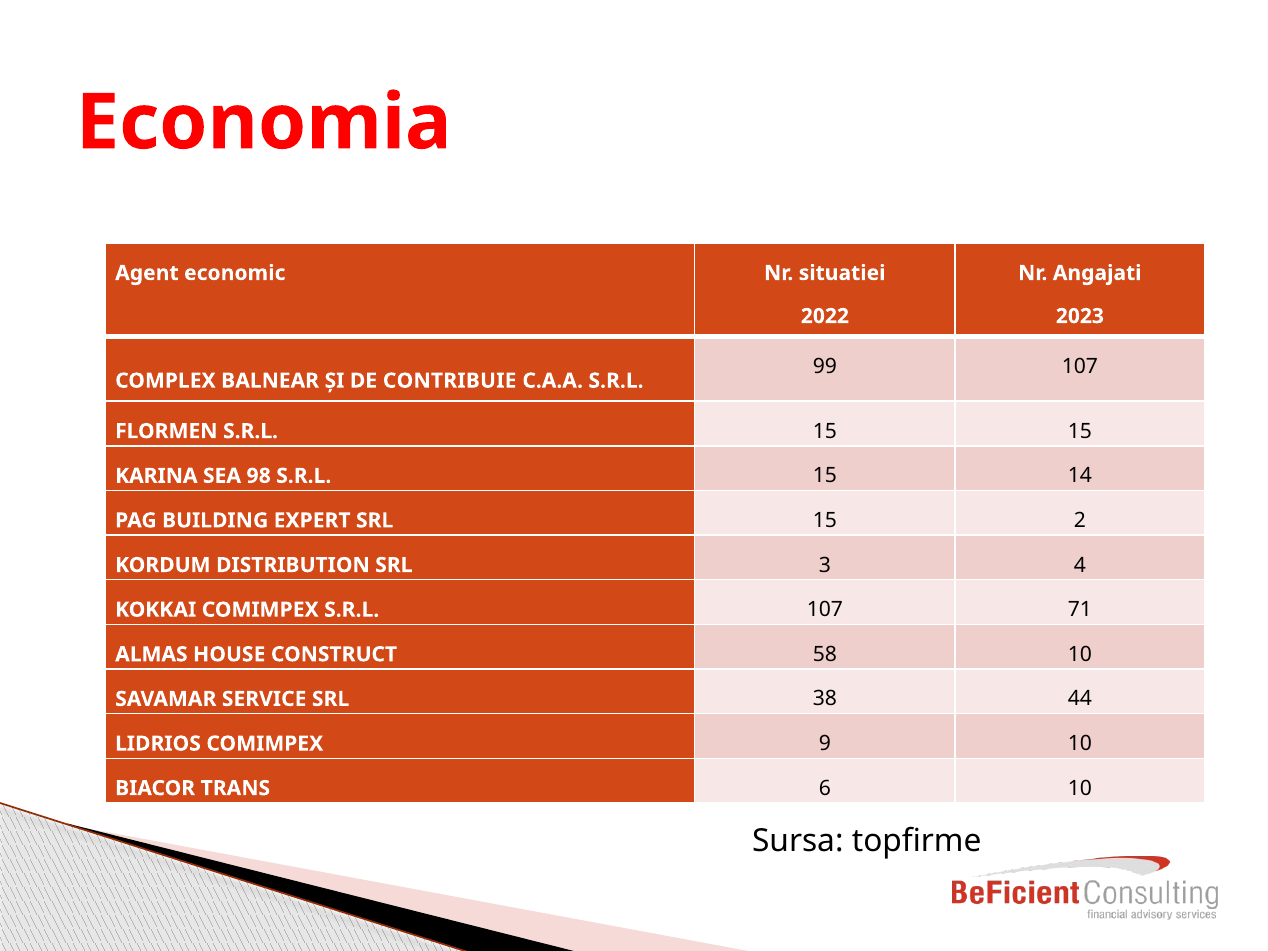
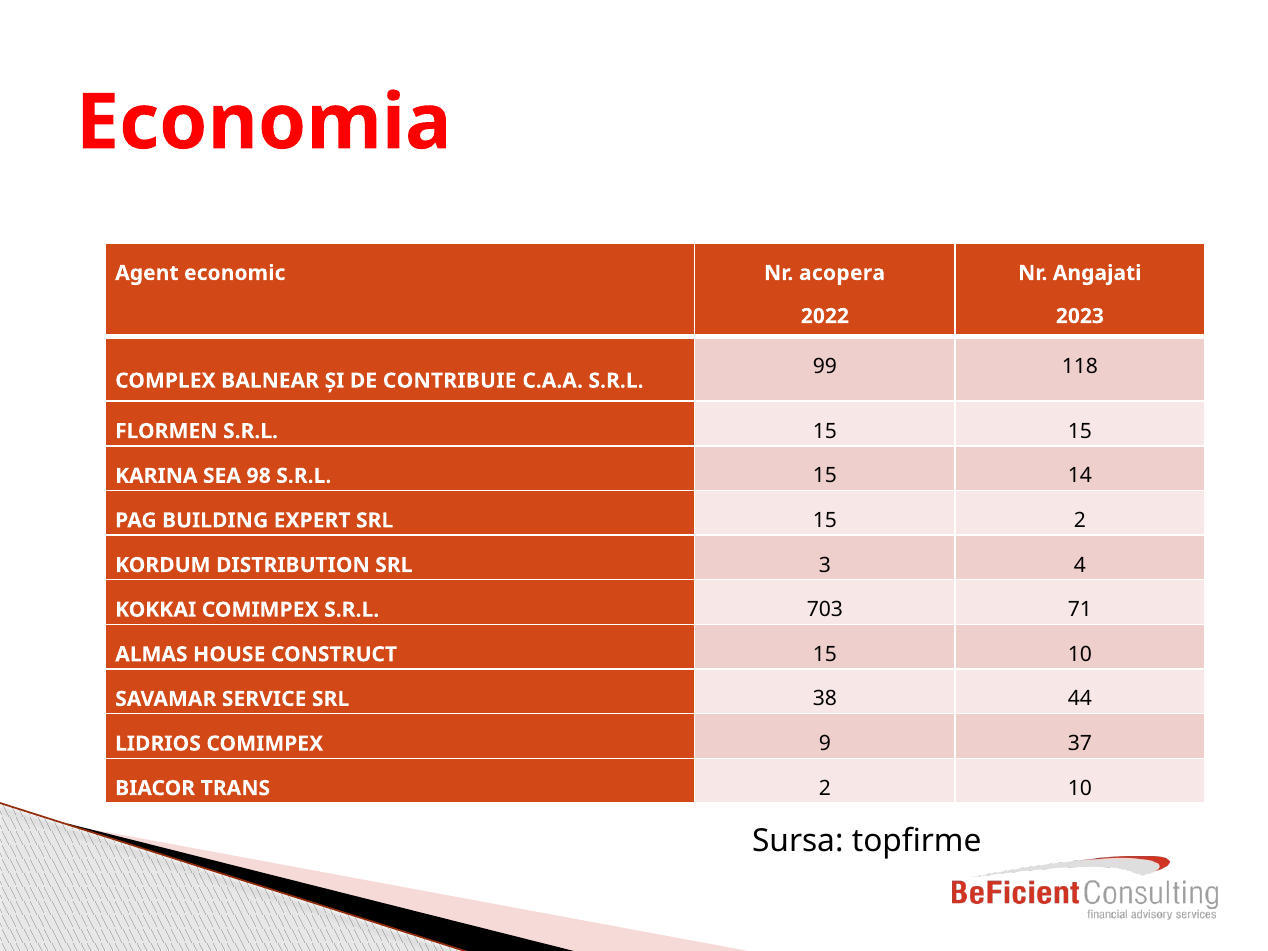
situatiei: situatiei -> acopera (842, 273)
99 107: 107 -> 118 (1080, 366)
107: 107 -> 703 (825, 610)
58: 58 -> 15 (825, 654)
9 10: 10 -> 37 (1080, 744)
TRANS 6: 6 -> 2 (825, 788)
